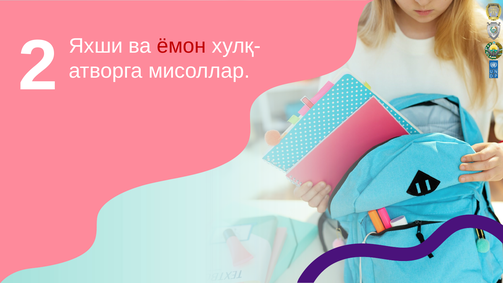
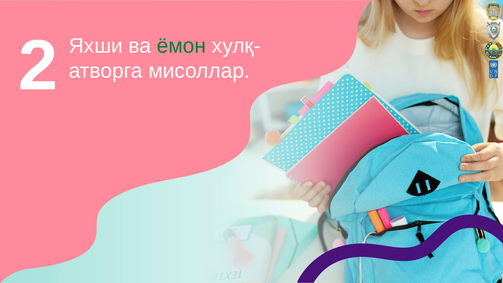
ёмон colour: red -> green (182, 46)
